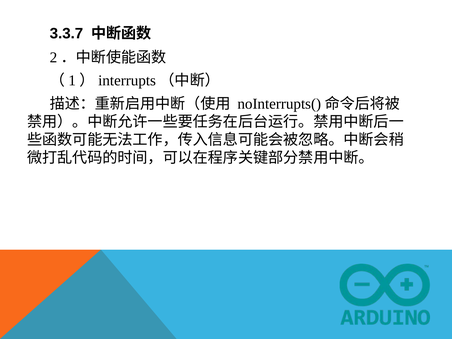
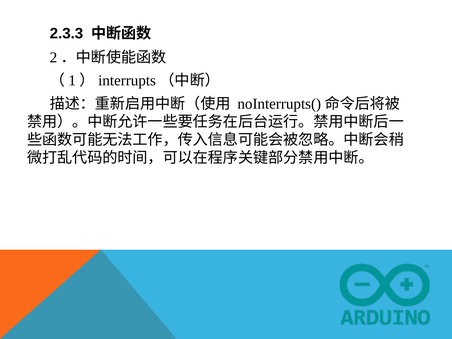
3.3.7: 3.3.7 -> 2.3.3 (66, 33)
